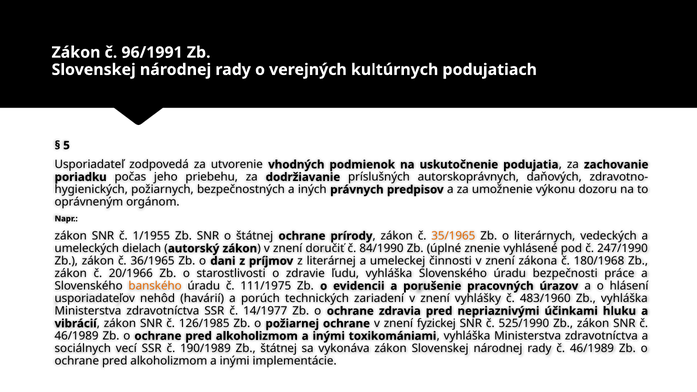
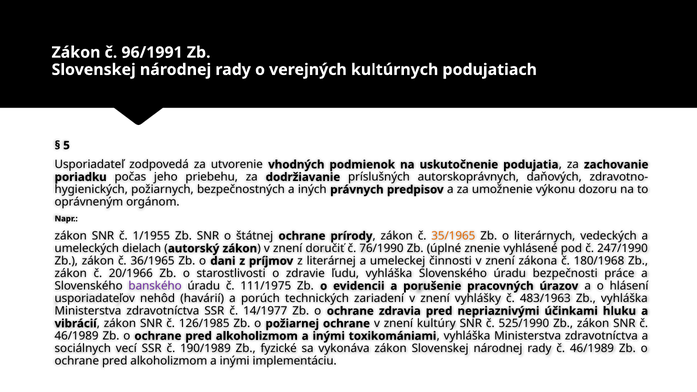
84/1990: 84/1990 -> 76/1990 (381, 248)
banského colour: orange -> purple (155, 286)
483/1960: 483/1960 -> 483/1963 (545, 299)
fyzickej: fyzickej -> kultúry (436, 324)
Zb štátnej: štátnej -> fyzické (279, 349)
implementácie: implementácie -> implementáciu (295, 361)
